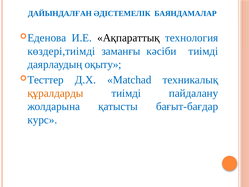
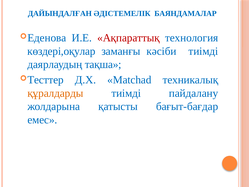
Ақпараттық colour: black -> red (129, 38)
көздері,тиімді: көздері,тиімді -> көздері,оқулар (61, 51)
оқыту: оқыту -> тақша (103, 64)
курс: курс -> емес (42, 120)
